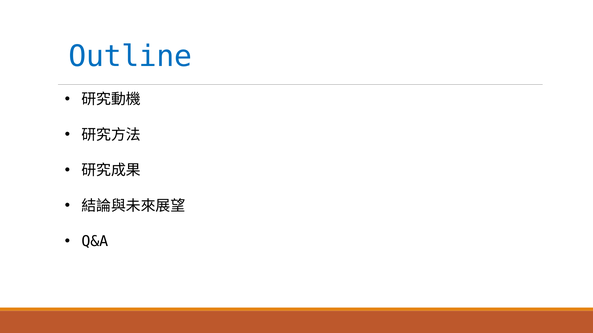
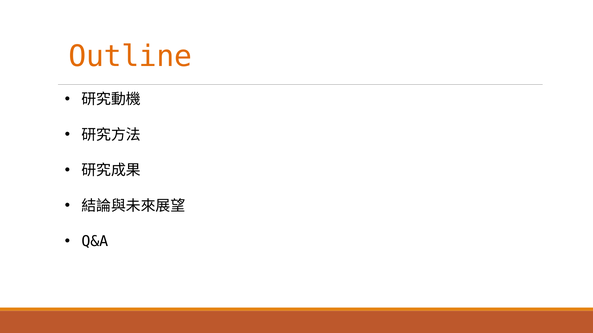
Outline colour: blue -> orange (130, 57)
